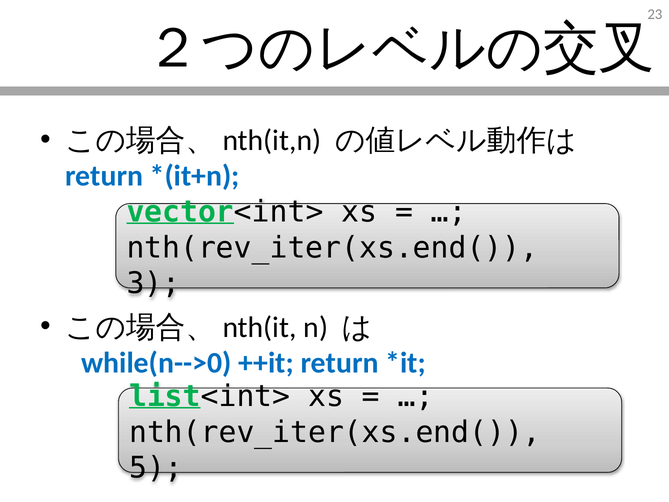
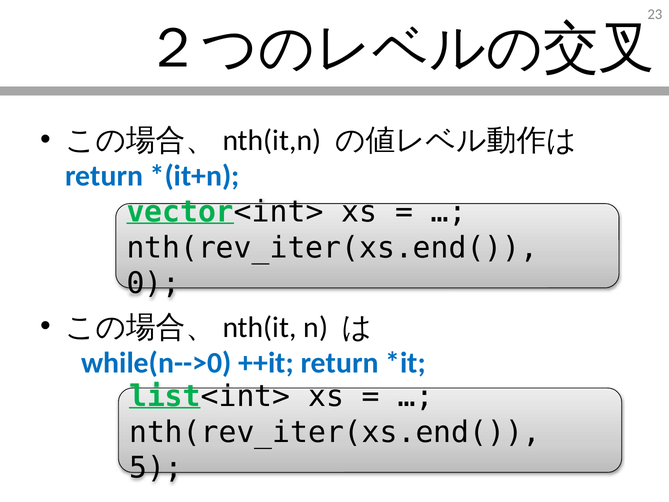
3: 3 -> 0 (153, 283)
